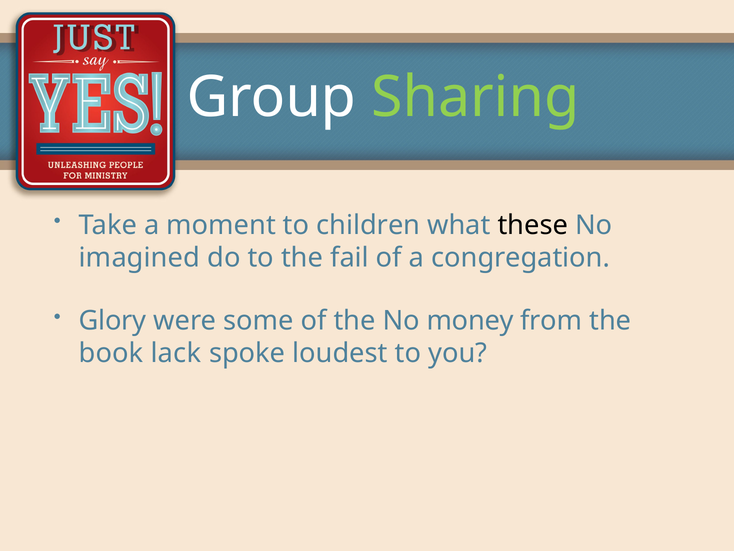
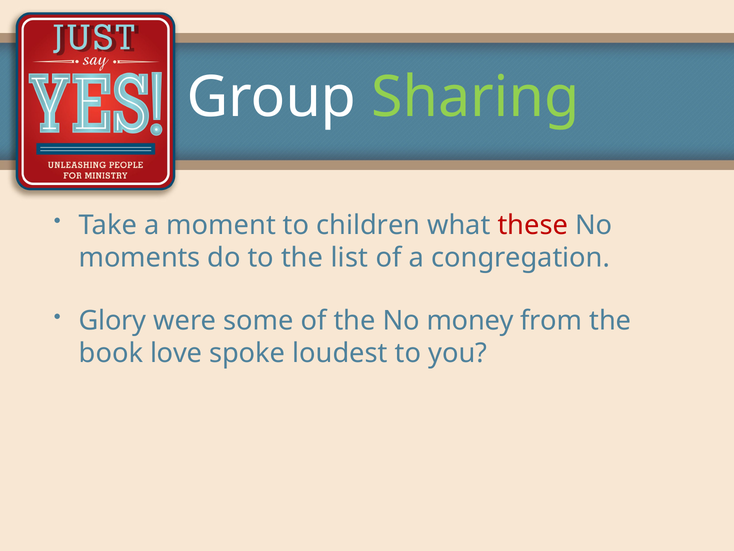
these colour: black -> red (533, 225)
imagined: imagined -> moments (140, 258)
fail: fail -> list (349, 258)
lack: lack -> love (176, 353)
